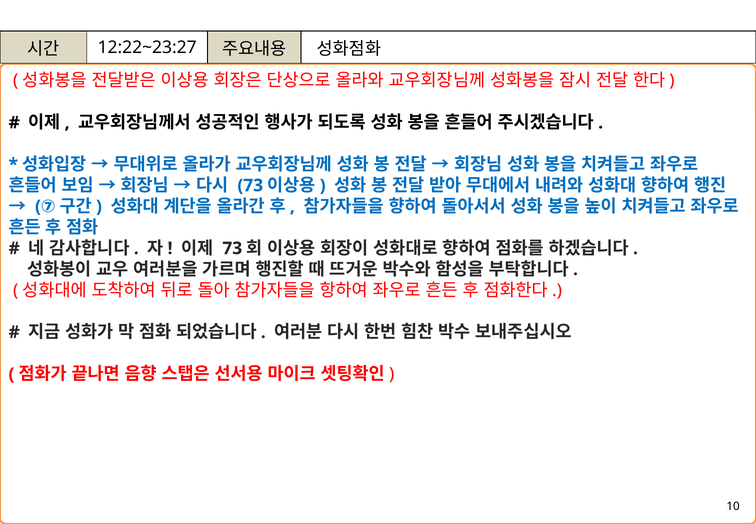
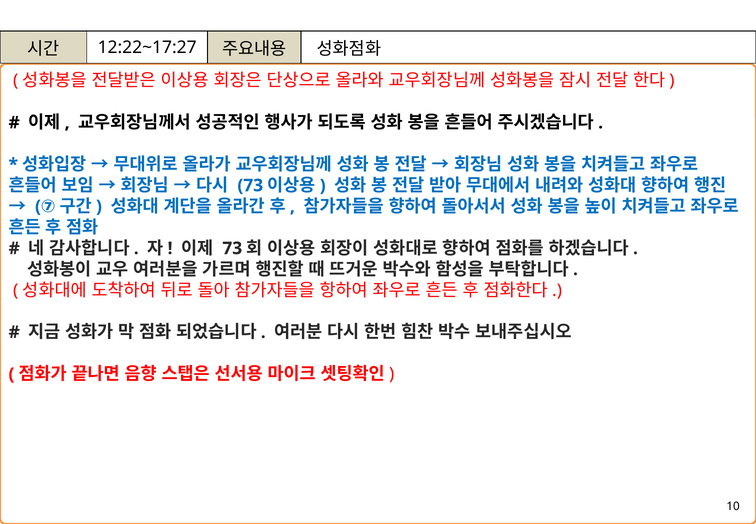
12:22~23:27: 12:22~23:27 -> 12:22~17:27 (147, 47)
